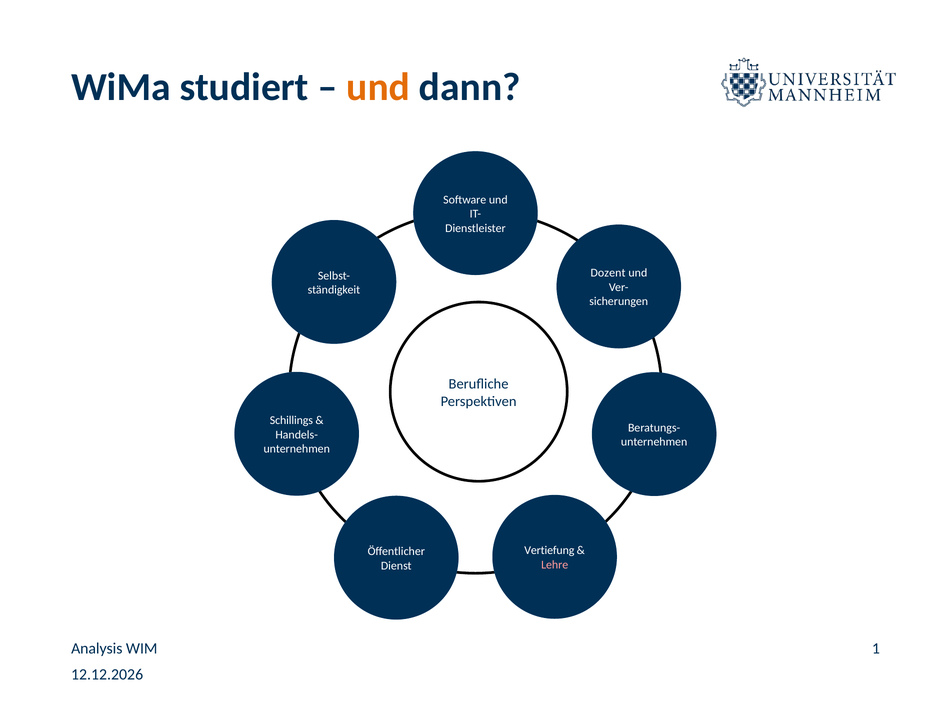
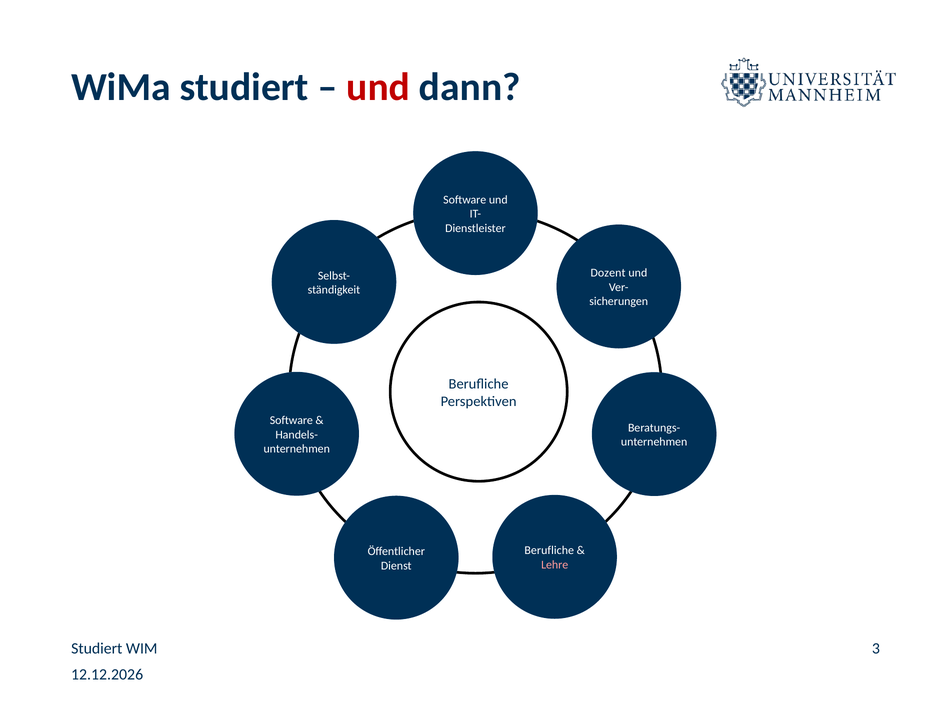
und colour: orange -> red (378, 87)
Schillings: Schillings -> Software (291, 420)
Vertiefung: Vertiefung -> Berufliche (549, 551)
Analysis: Analysis -> Studiert (97, 649)
1: 1 -> 3 (876, 649)
